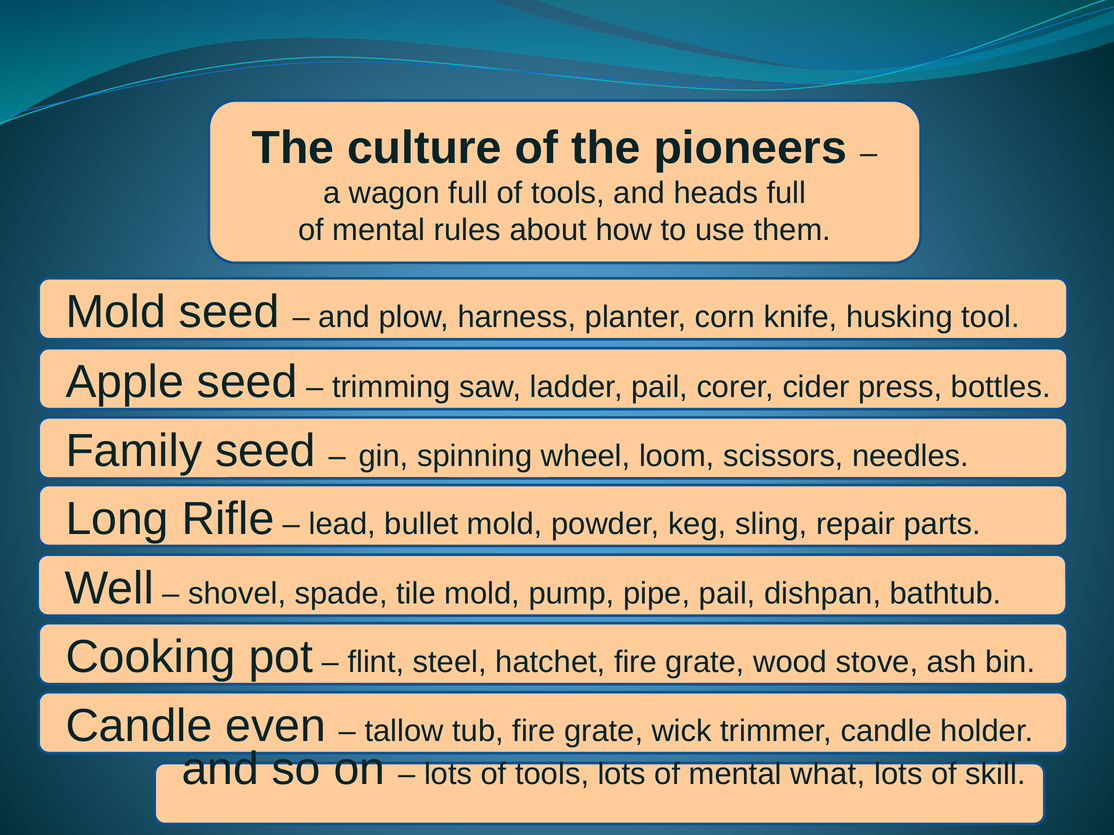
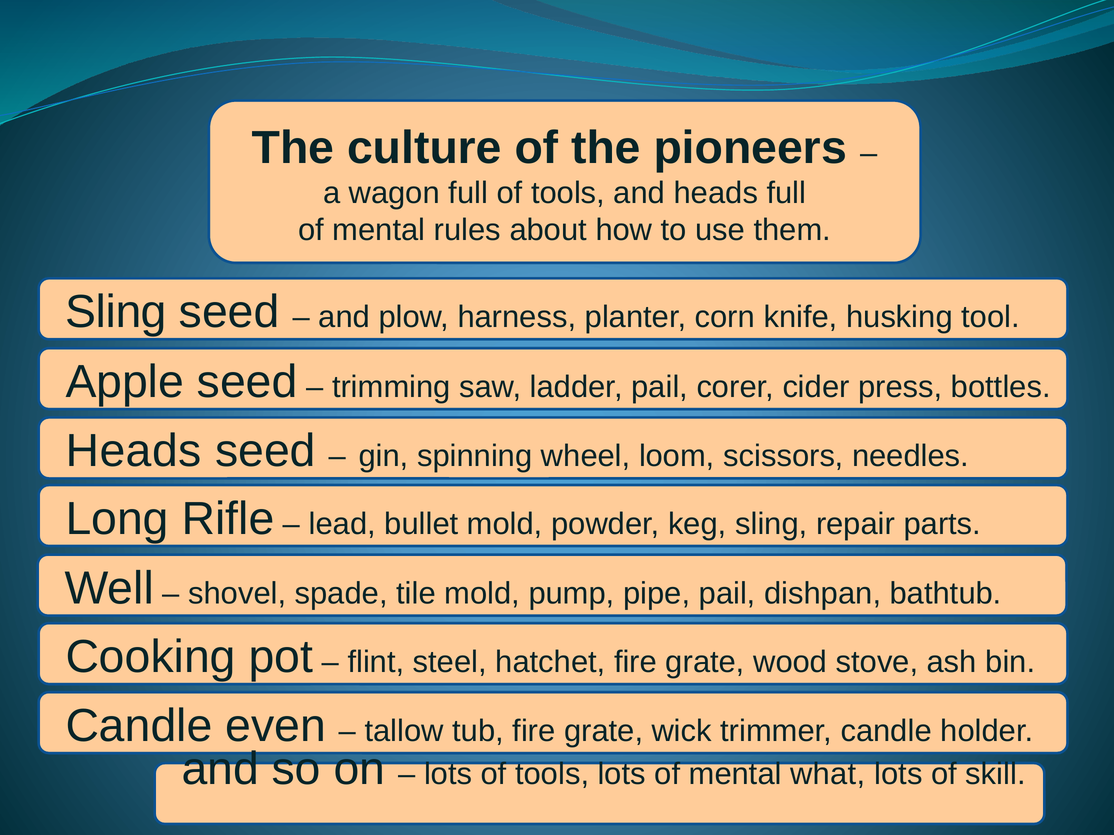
Mold: Mold -> Sling (116, 312)
Family: Family -> Heads (134, 451)
